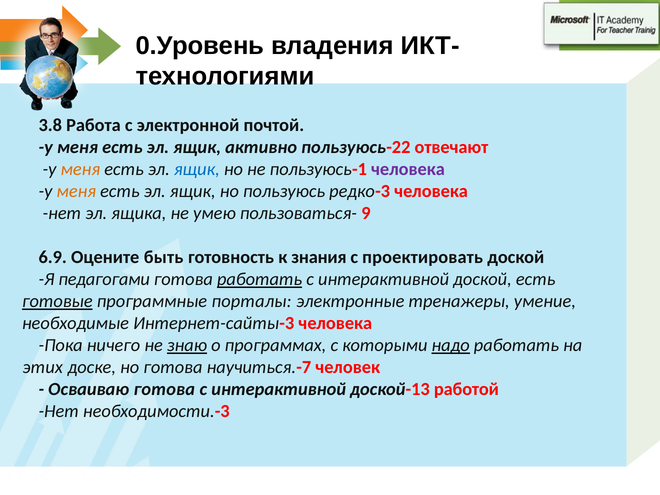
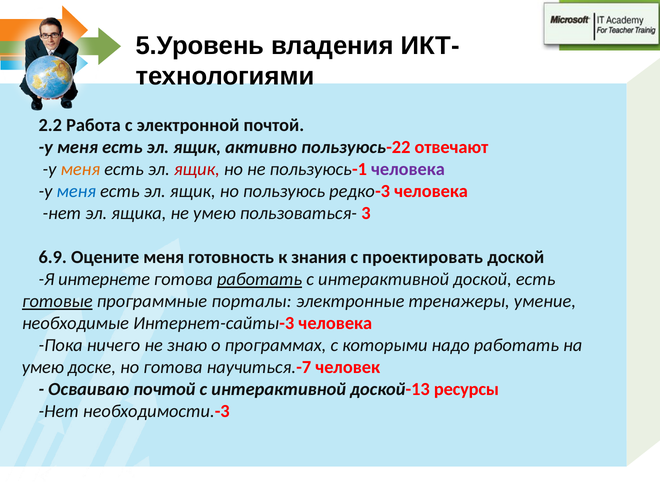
0.Уровень: 0.Уровень -> 5.Уровень (200, 46)
3.8: 3.8 -> 2.2 (50, 125)
ящик colour: blue -> red (197, 169)
меня colour: orange -> blue (76, 191)
9: 9 -> 3 (366, 213)
Оцените быть: быть -> меня (164, 257)
педагогами: педагогами -> интернете (104, 279)
знаю underline: present -> none (187, 345)
надо underline: present -> none (451, 345)
этих: этих -> умею (43, 367)
Осваиваю готова: готова -> почтой (164, 389)
работой: работой -> ресурсы (466, 389)
